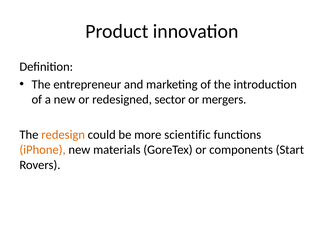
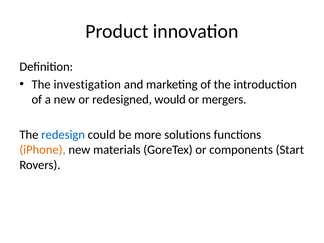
entrepreneur: entrepreneur -> investigation (87, 84)
sector: sector -> would (170, 99)
redesign colour: orange -> blue (63, 135)
scientific: scientific -> solutions (187, 135)
